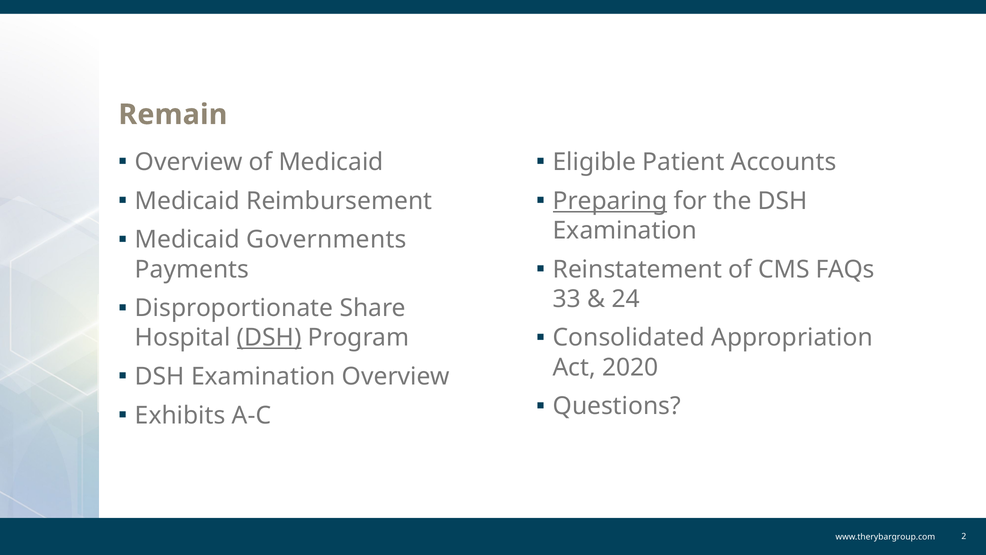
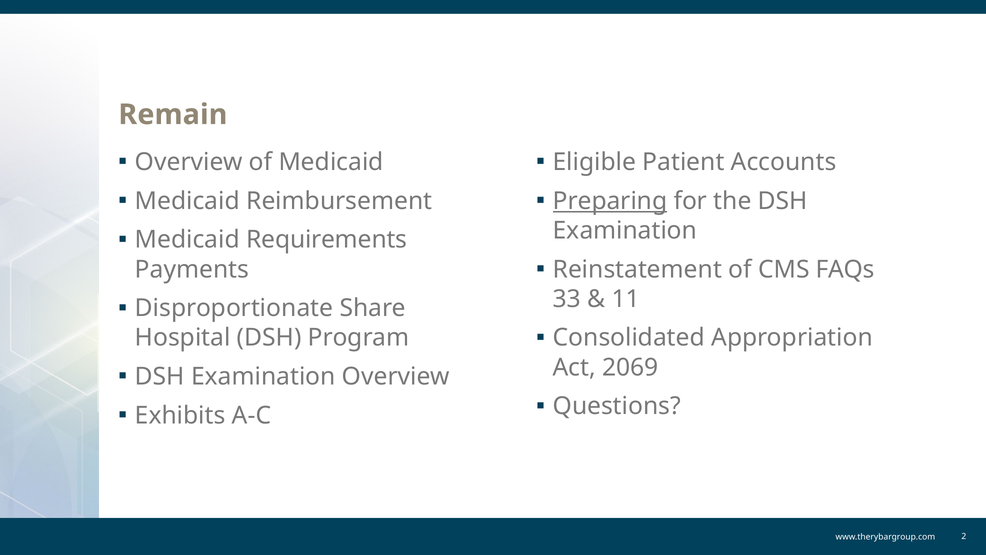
Governments: Governments -> Requirements (327, 240)
24: 24 -> 11 (626, 299)
DSH underline: present -> none (269, 338)
2020: 2020 -> 2069 (630, 367)
